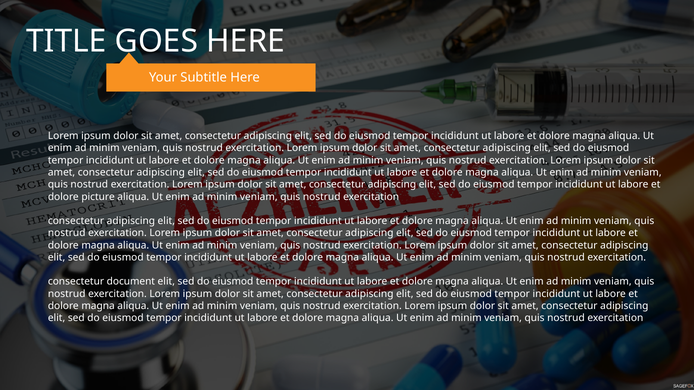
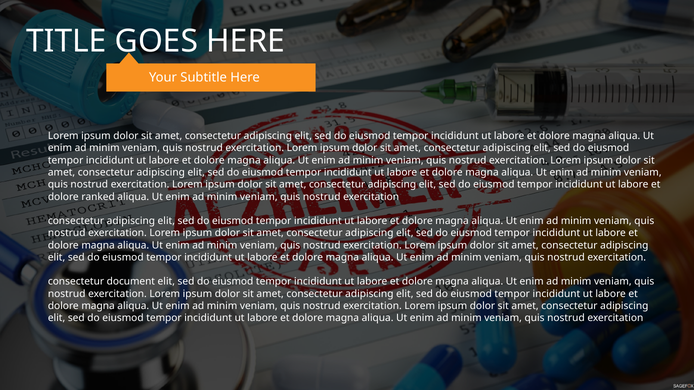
picture: picture -> ranked (98, 197)
